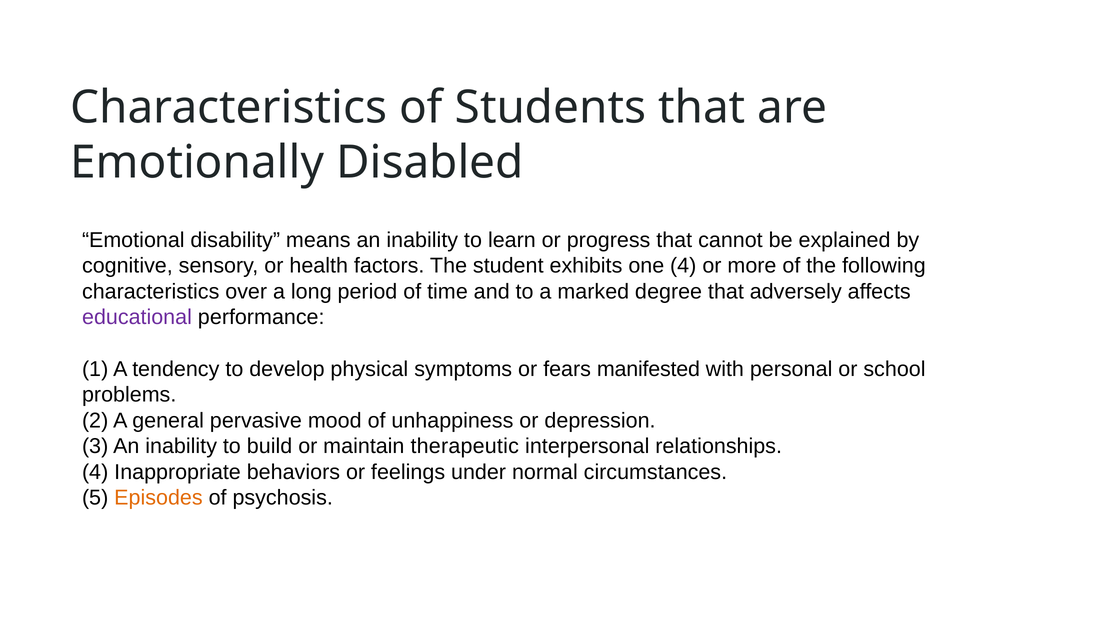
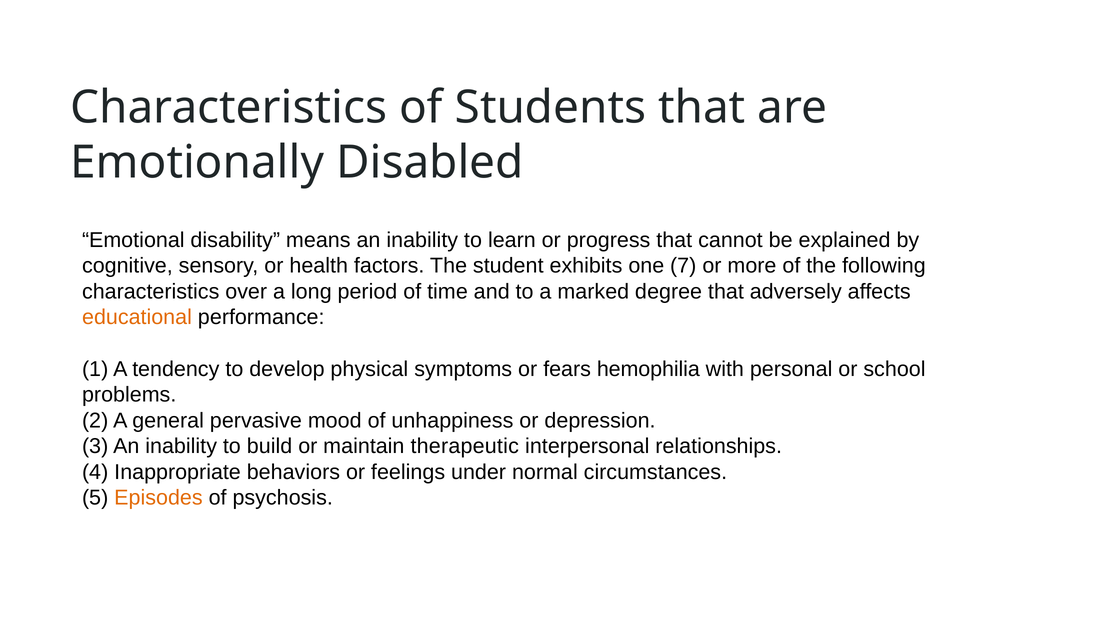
one 4: 4 -> 7 (683, 266)
educational colour: purple -> orange (137, 317)
manifested: manifested -> hemophilia (648, 369)
